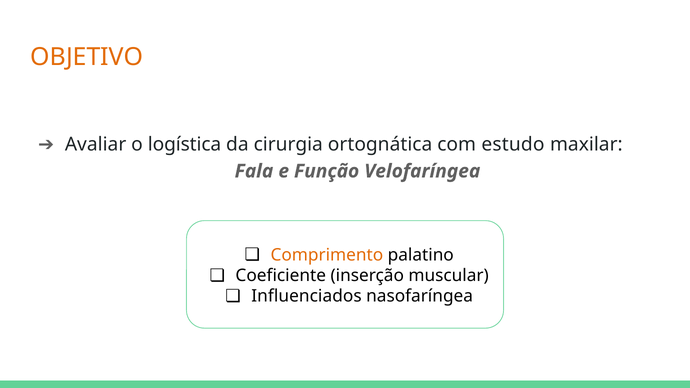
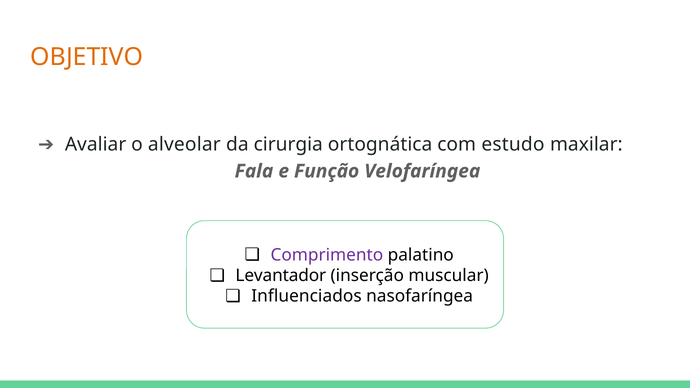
logística: logística -> alveolar (184, 145)
Comprimento colour: orange -> purple (327, 255)
Coeficiente: Coeficiente -> Levantador (281, 276)
